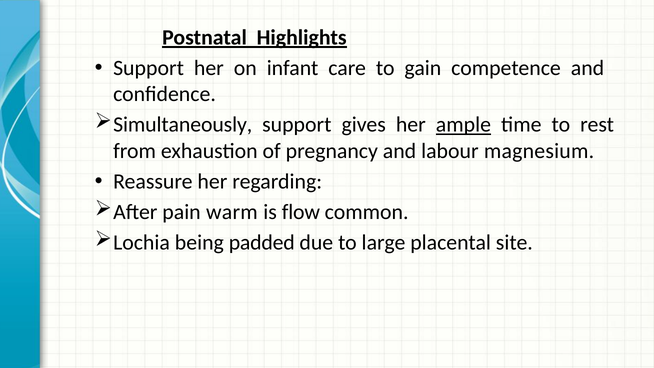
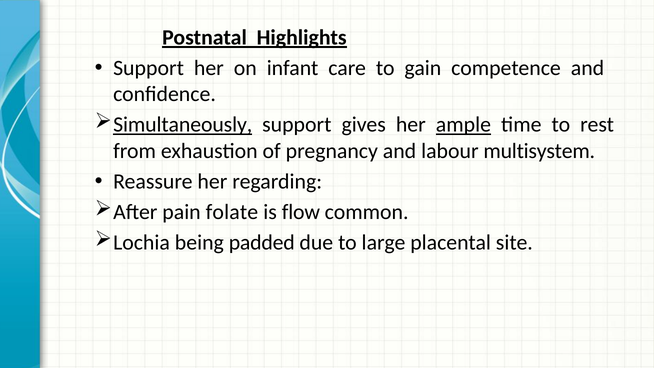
Simultaneously underline: none -> present (183, 125)
magnesium: magnesium -> multisystem (539, 151)
warm: warm -> folate (232, 212)
